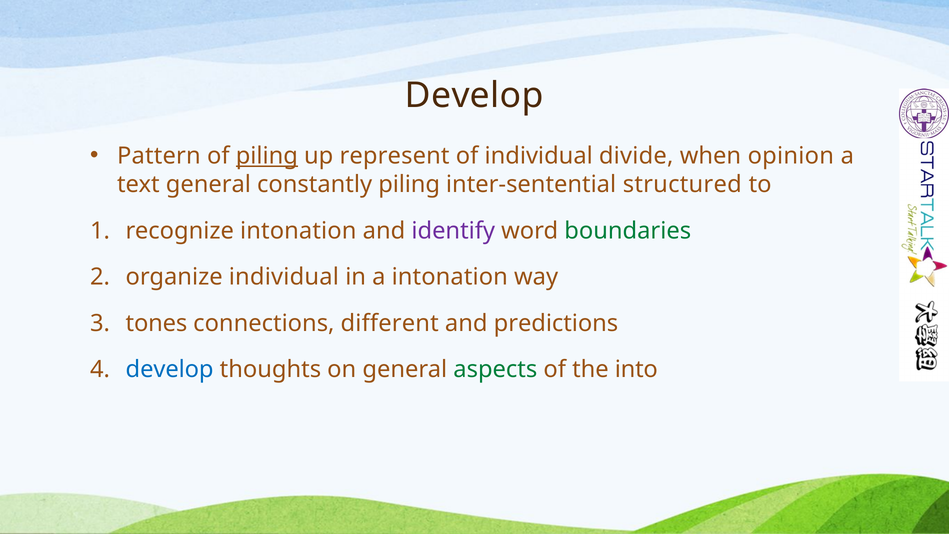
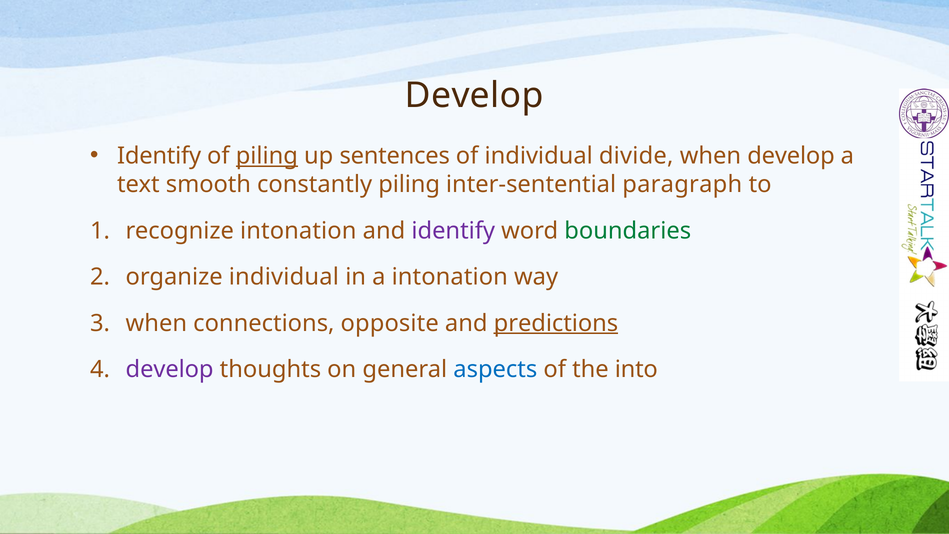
Pattern: Pattern -> Identify (159, 156)
represent: represent -> sentences (395, 156)
when opinion: opinion -> develop (791, 156)
text general: general -> smooth (208, 184)
structured: structured -> paragraph (682, 184)
tones: tones -> when (156, 323)
different: different -> opposite (390, 323)
predictions underline: none -> present (556, 323)
develop colour: blue -> purple (170, 369)
aspects colour: green -> blue (495, 369)
